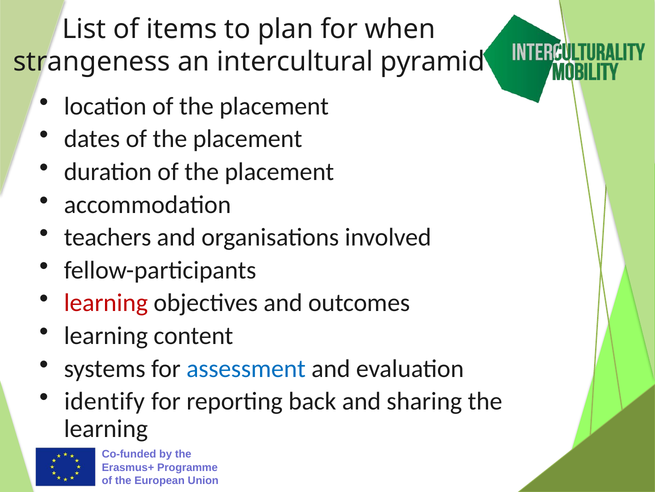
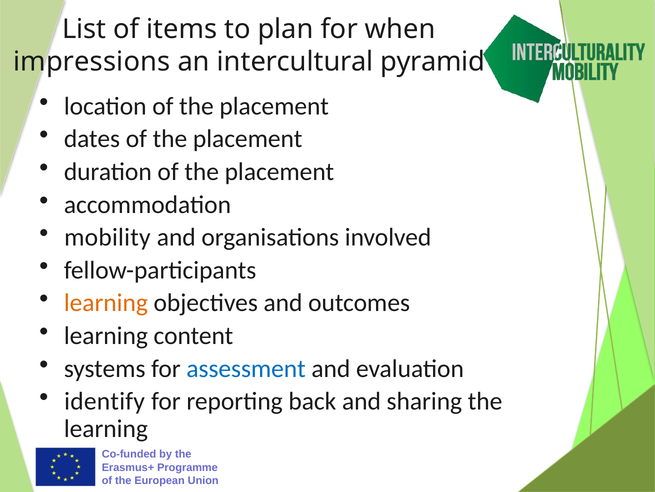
strangeness: strangeness -> impressions (92, 62)
teachers: teachers -> mobility (107, 237)
learning colour: red -> orange (106, 303)
